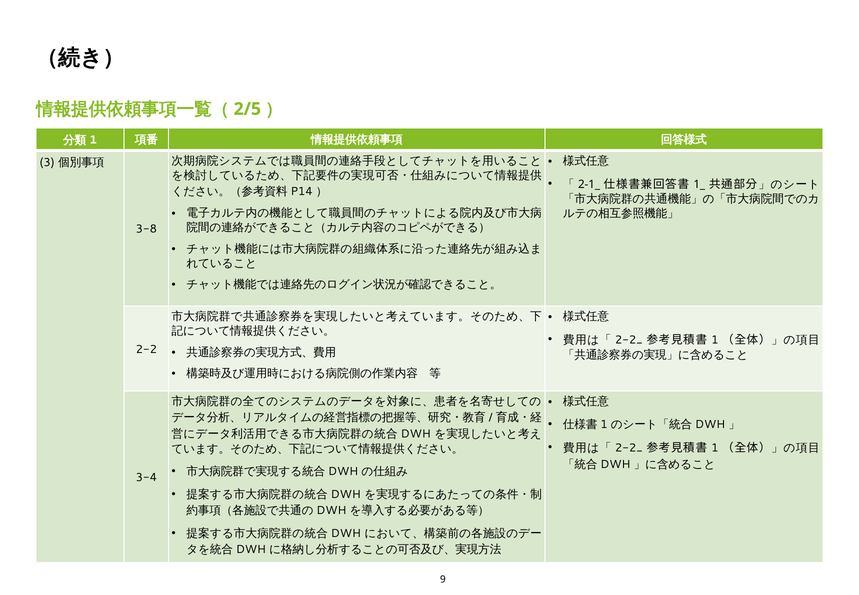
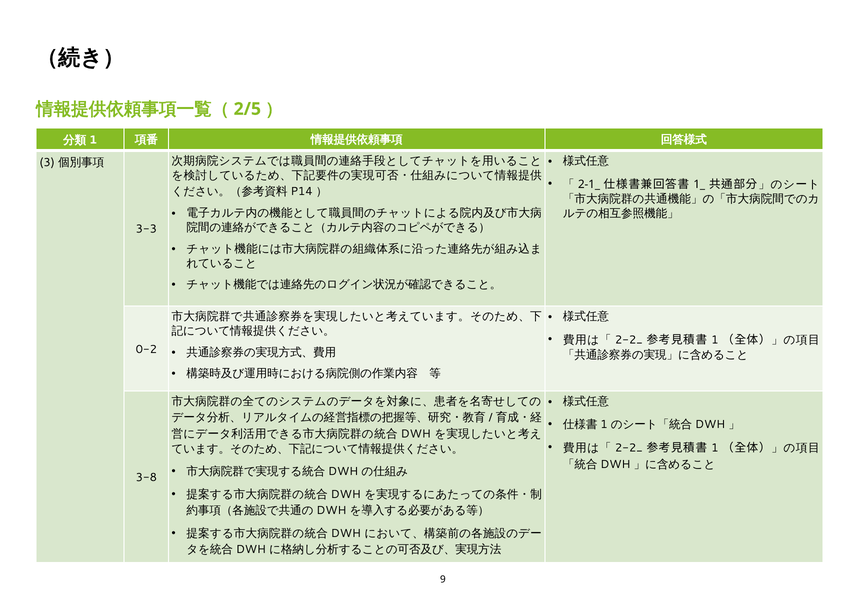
3-8: 3-8 -> 3-3 (146, 229)
2-2: 2-2 -> 0-2 (146, 349)
3-4: 3-4 -> 3-8 (146, 477)
